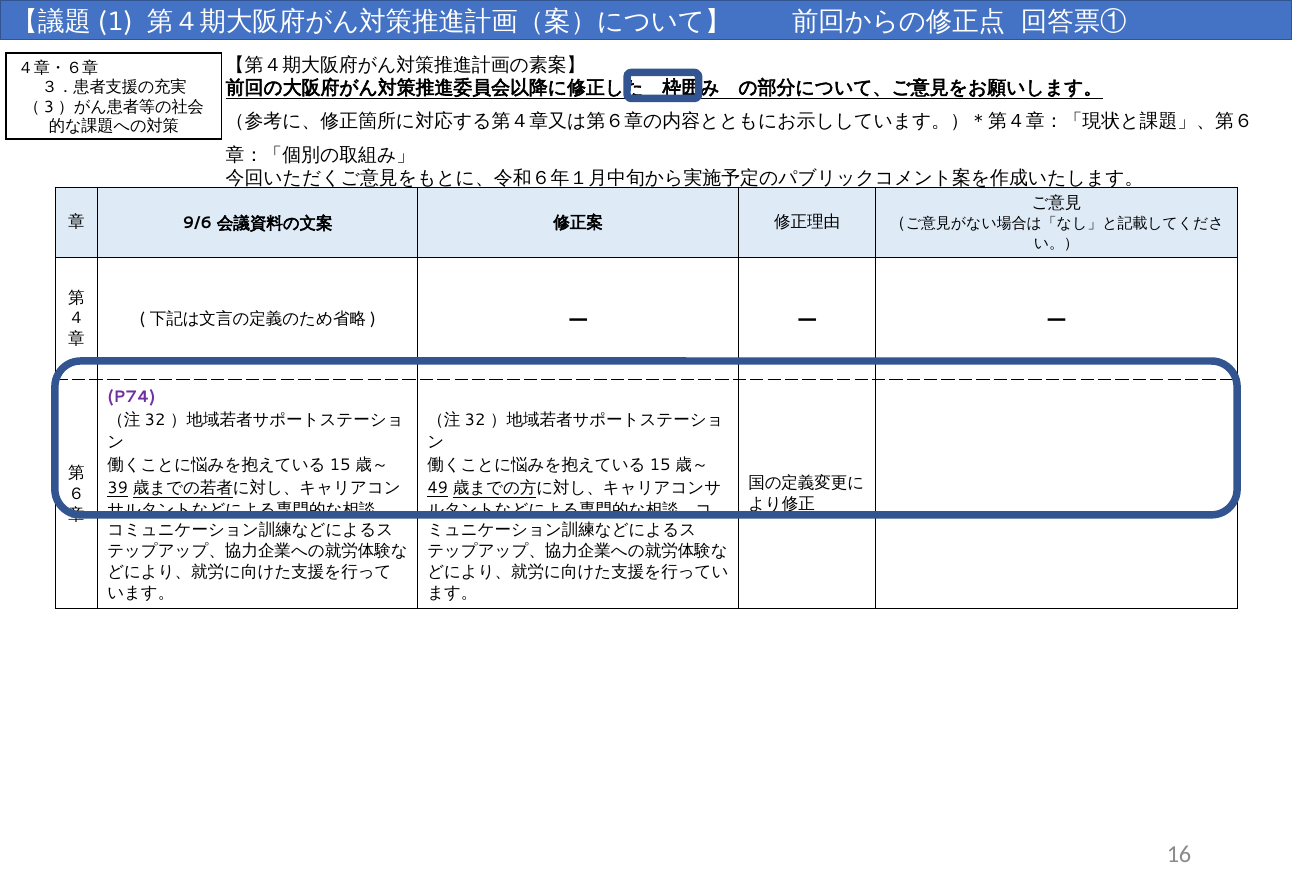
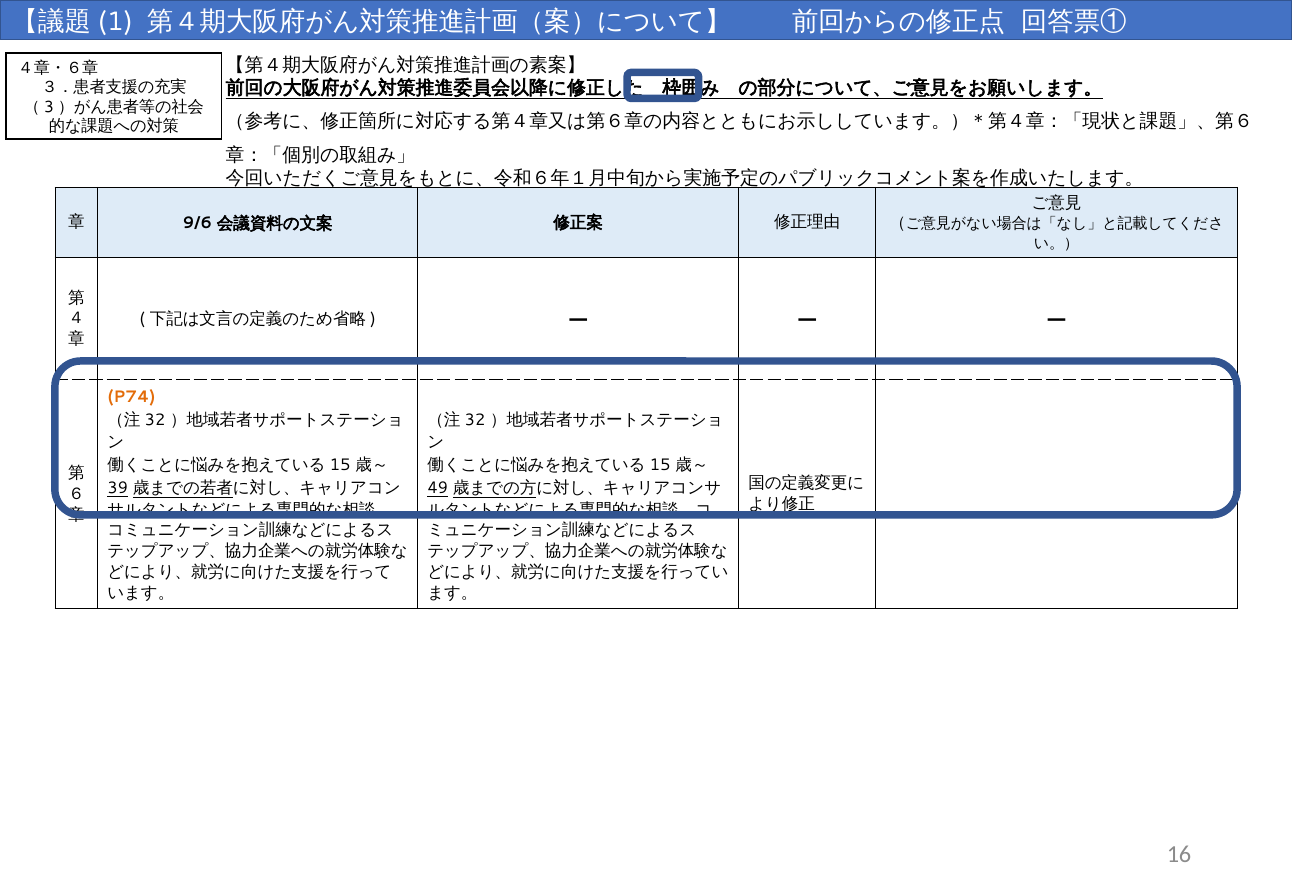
P74 colour: purple -> orange (131, 397)
